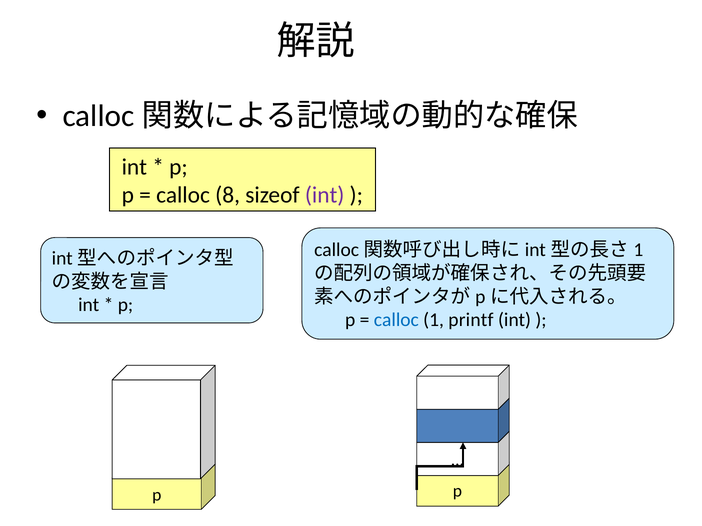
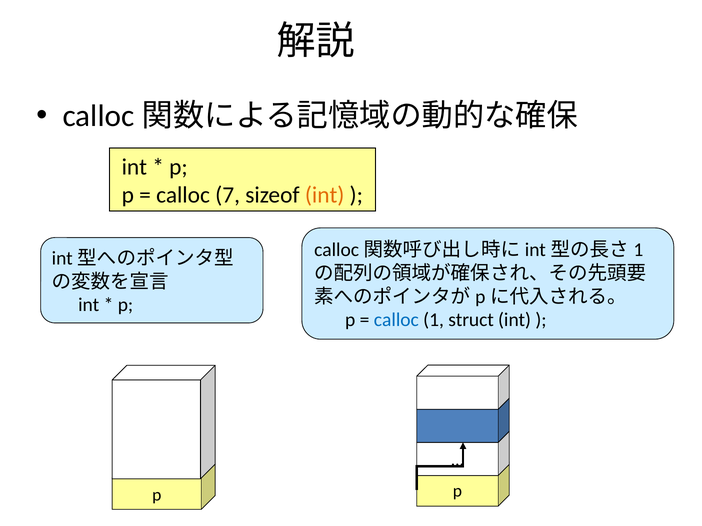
8: 8 -> 7 (228, 195)
int colour: purple -> orange (325, 195)
printf: printf -> struct (471, 320)
